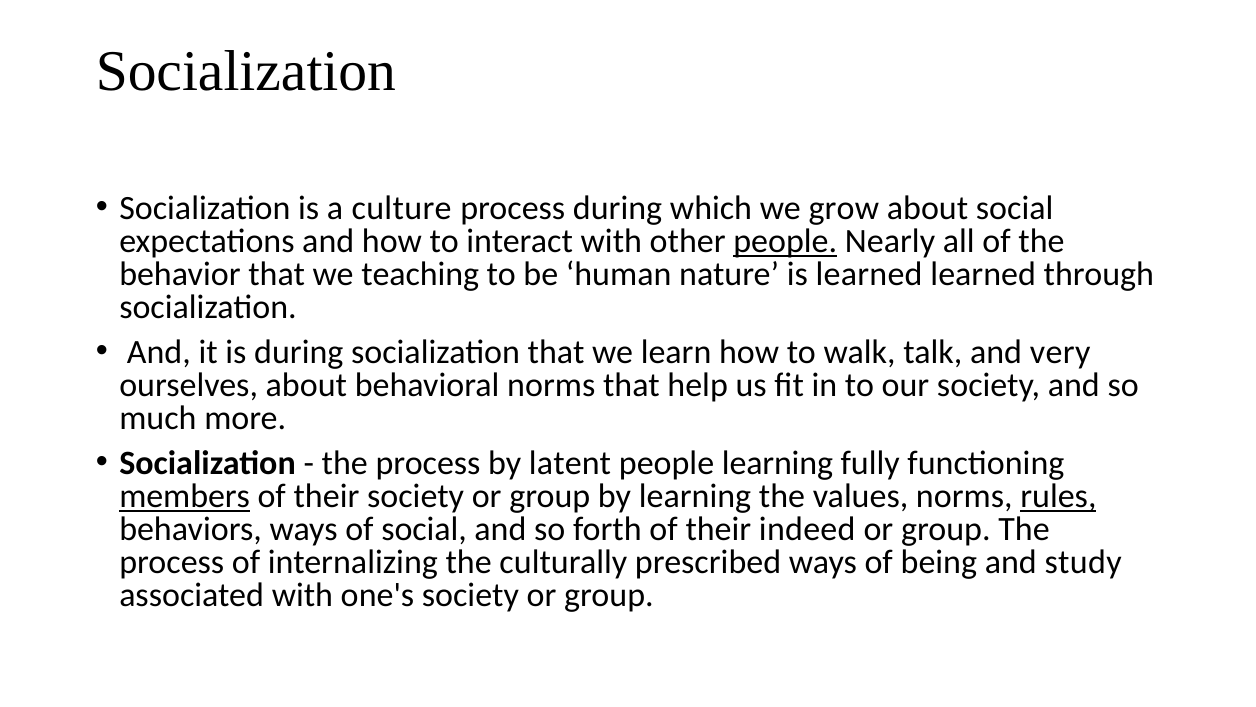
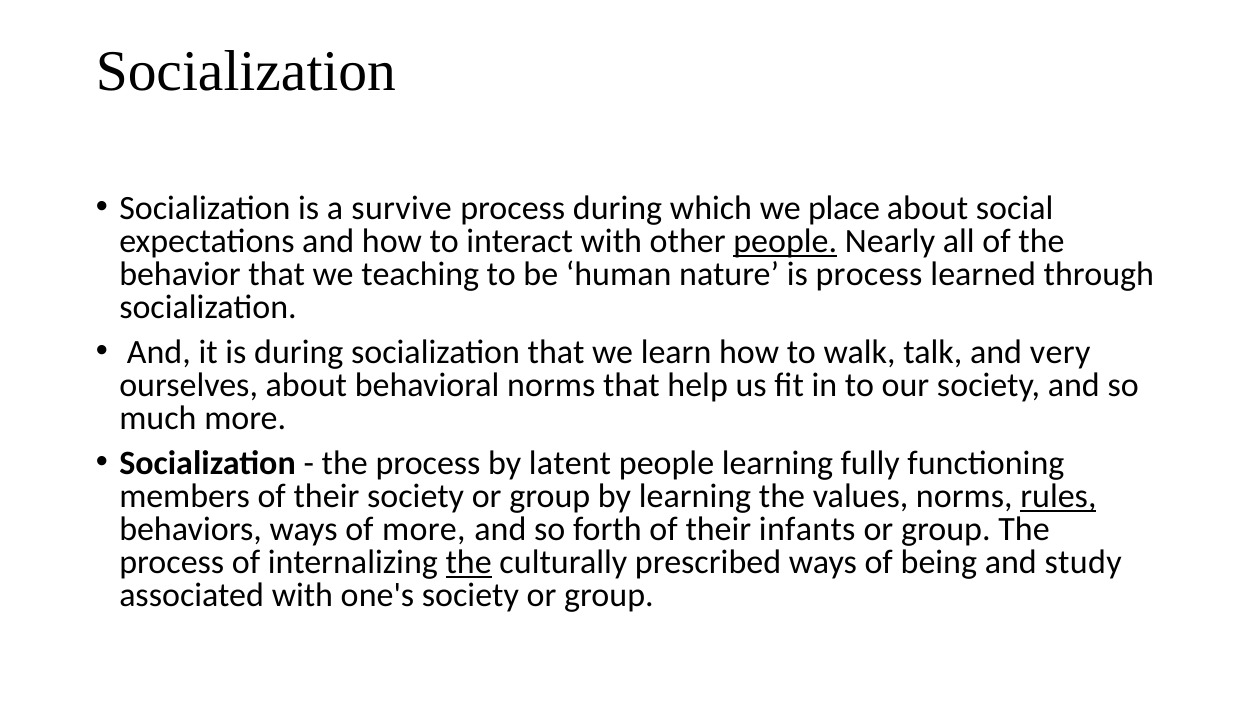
culture: culture -> survive (402, 208)
grow: grow -> place (844, 208)
is learned: learned -> process (869, 274)
members underline: present -> none (185, 496)
of social: social -> more (424, 529)
indeed: indeed -> infants (807, 529)
the underline: none -> present (469, 562)
